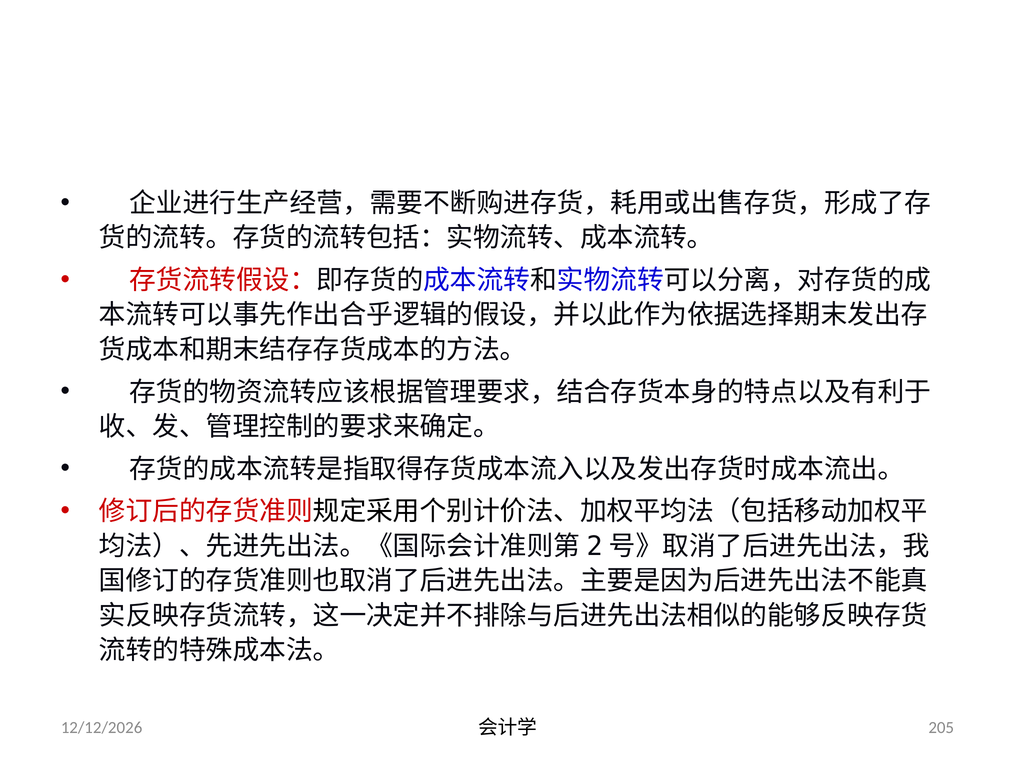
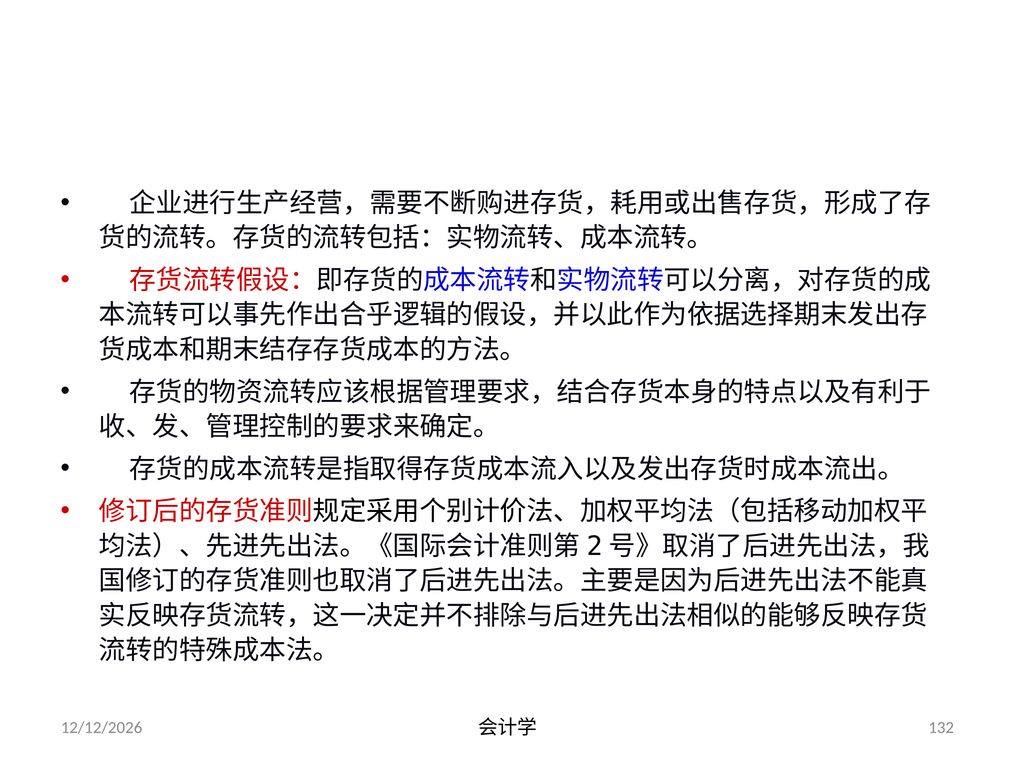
205: 205 -> 132 (941, 727)
